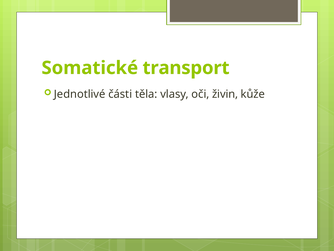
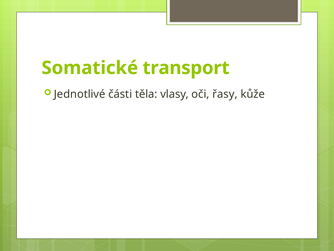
živin: živin -> řasy (225, 94)
